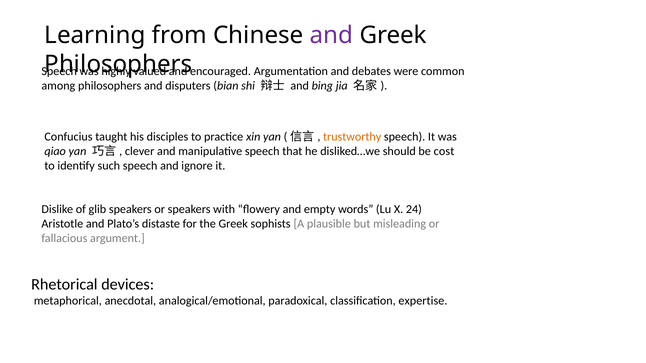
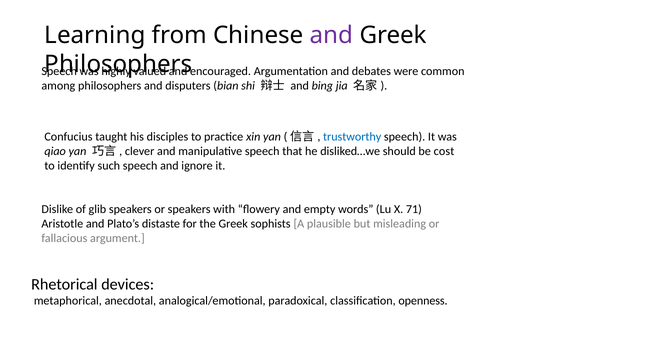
trustworthy colour: orange -> blue (352, 137)
24: 24 -> 71 (414, 209)
expertise: expertise -> openness (423, 301)
